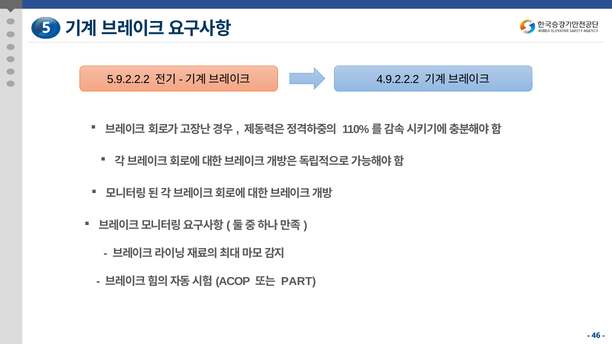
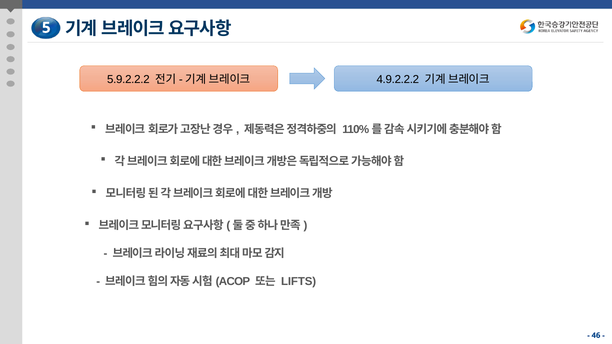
PART: PART -> LIFTS (299, 282)
